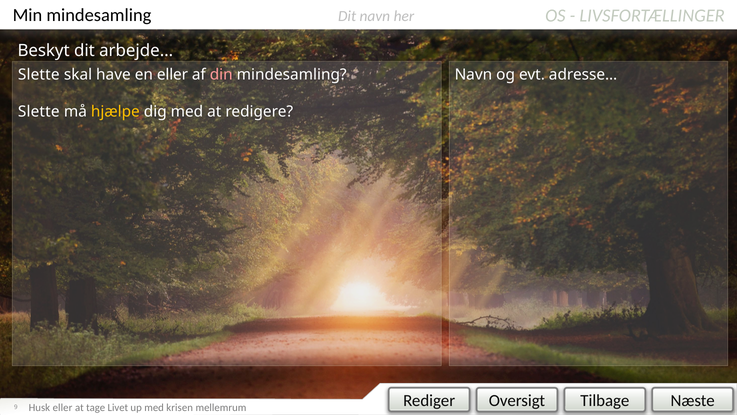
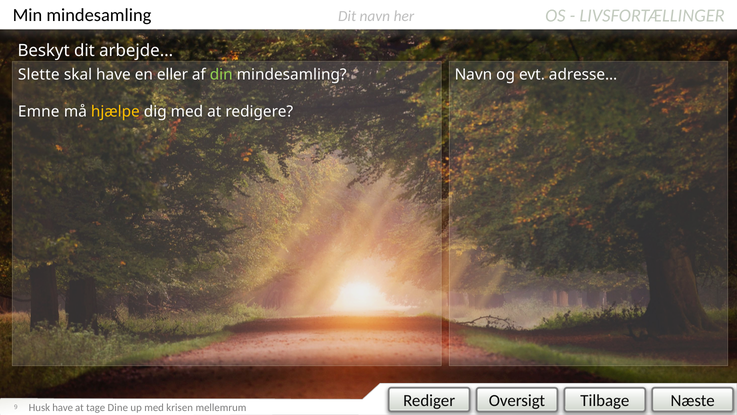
din colour: pink -> light green (221, 74)
Slette: Slette -> Emne (39, 111)
Husk eller: eller -> have (63, 408)
Livet: Livet -> Dine (118, 408)
